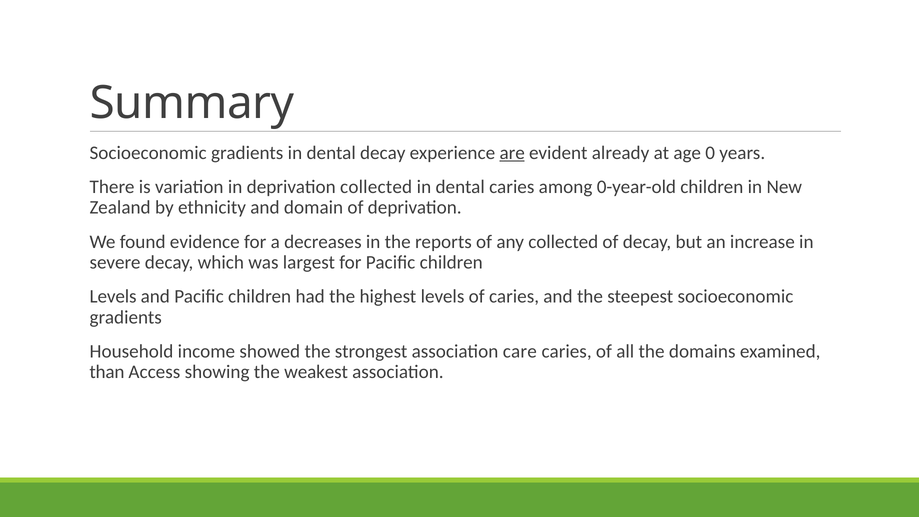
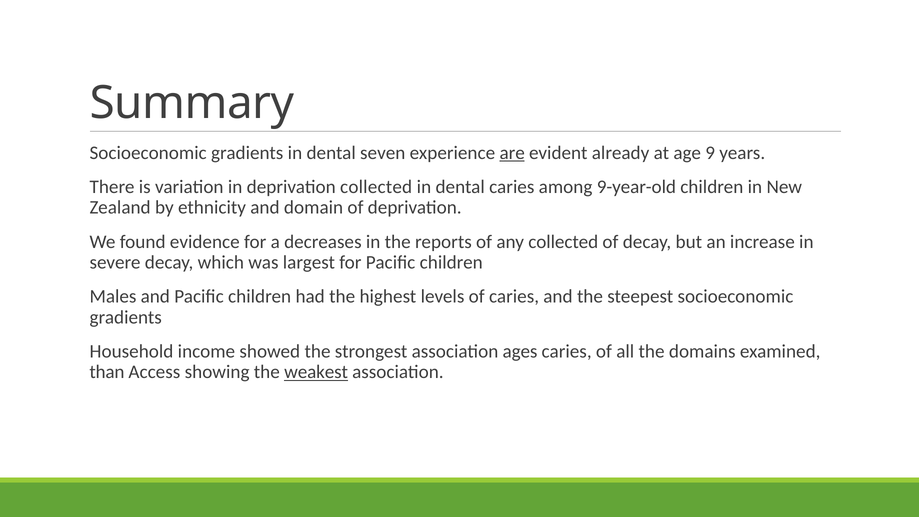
dental decay: decay -> seven (383, 153)
0: 0 -> 9 (710, 153)
0-year-old: 0-year-old -> 9-year-old (636, 187)
Levels: Levels -> Males (113, 297)
care: care -> ages (520, 351)
weakest underline: none -> present (316, 372)
